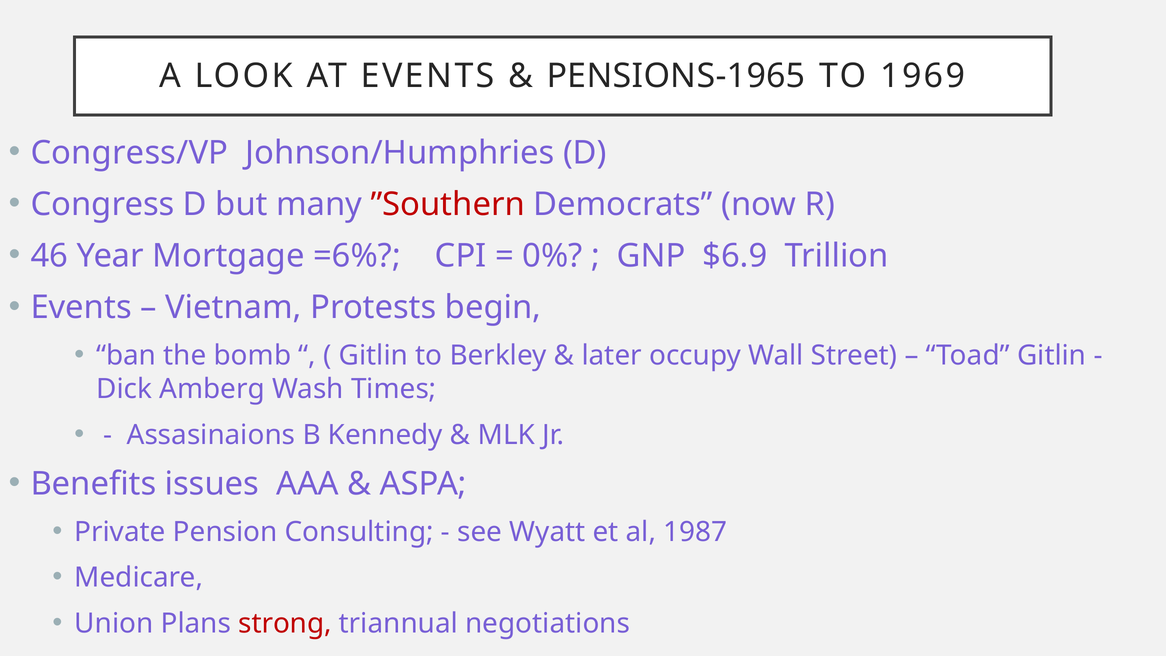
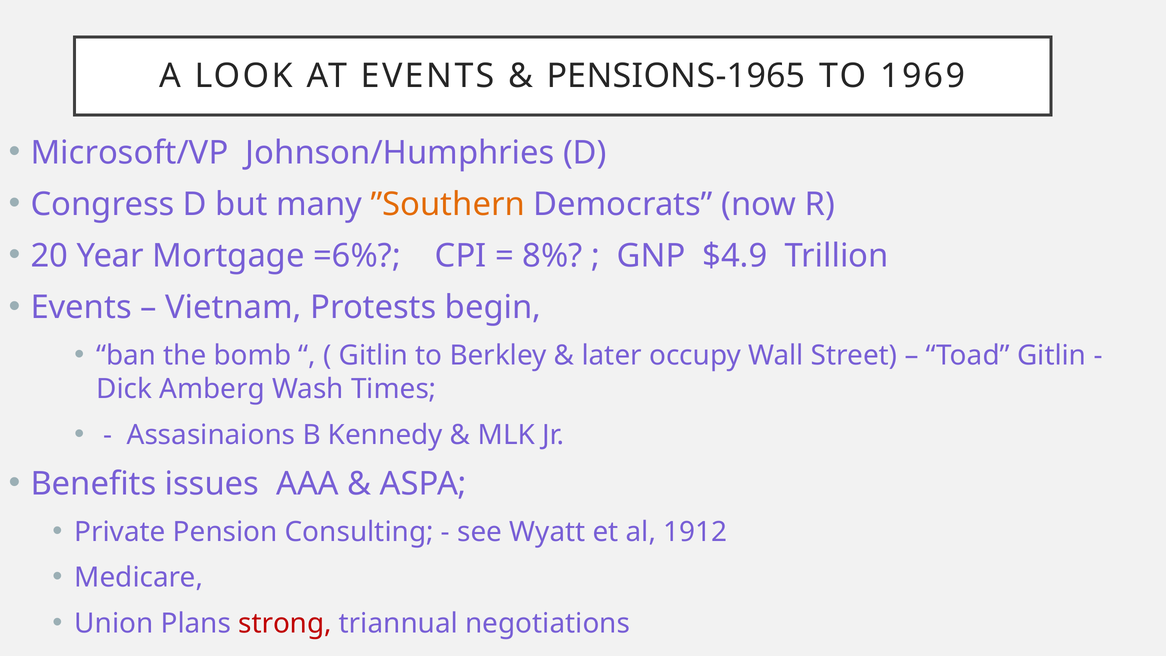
Congress/VP: Congress/VP -> Microsoft/VP (130, 153)
”Southern colour: red -> orange (448, 204)
46: 46 -> 20 (49, 256)
0%: 0% -> 8% (552, 256)
$6.9: $6.9 -> $4.9 (735, 256)
1987: 1987 -> 1912 (695, 532)
